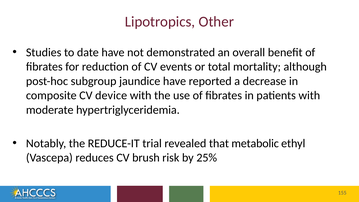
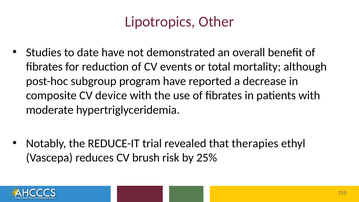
jaundice: jaundice -> program (140, 81)
metabolic: metabolic -> therapies (255, 143)
